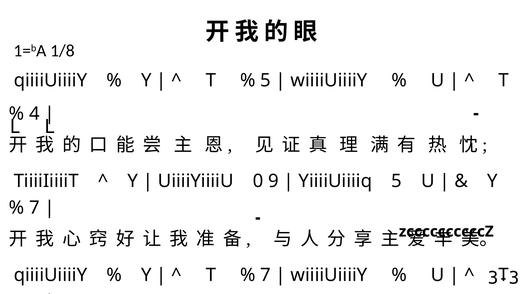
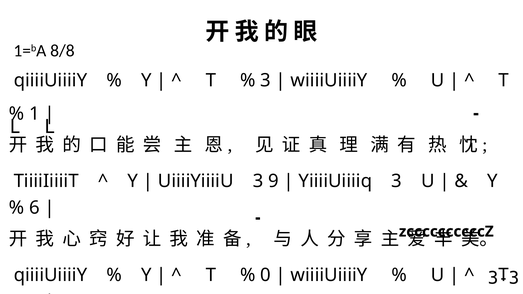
1/8: 1/8 -> 8/8 (62, 51)
5: 5 -> 3 (266, 80)
4: 4 -> 1 (34, 114)
UiiiiYiiiiU 0: 0 -> 3 (258, 181)
YiiiiUiiiiq 5: 5 -> 3 (397, 181)
7: 7 -> 6 (34, 208)
7: 7 -> 0 (266, 275)
